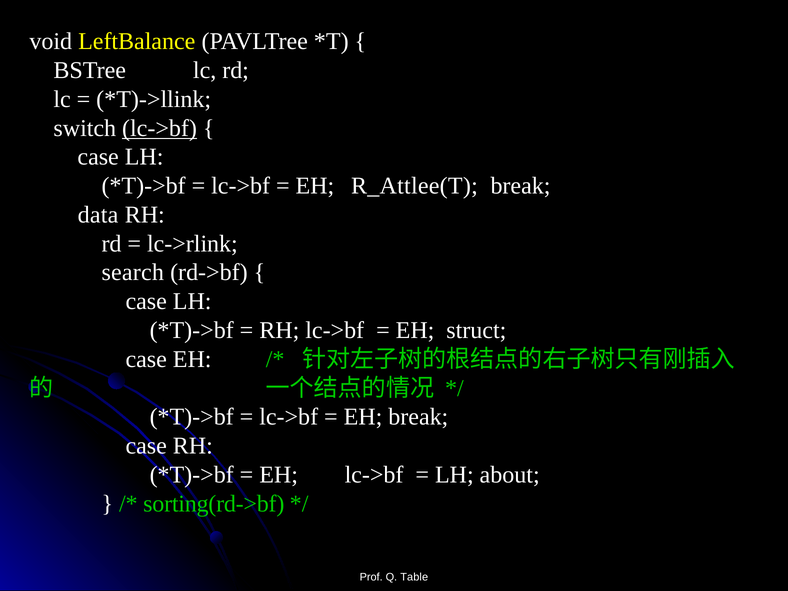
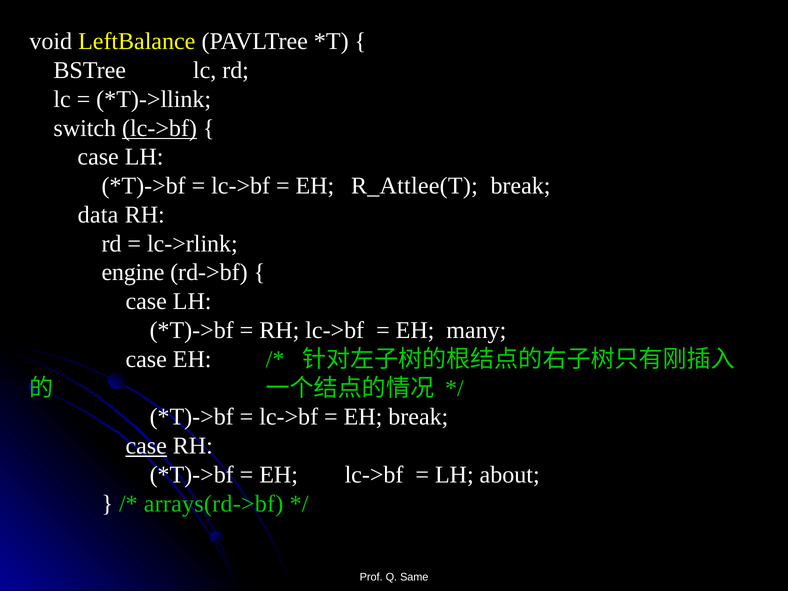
search: search -> engine (133, 273)
struct: struct -> many (476, 330)
case underline: none -> present (146, 446)
sorting(rd->bf: sorting(rd->bf -> arrays(rd->bf (214, 504)
Table: Table -> Same (414, 577)
